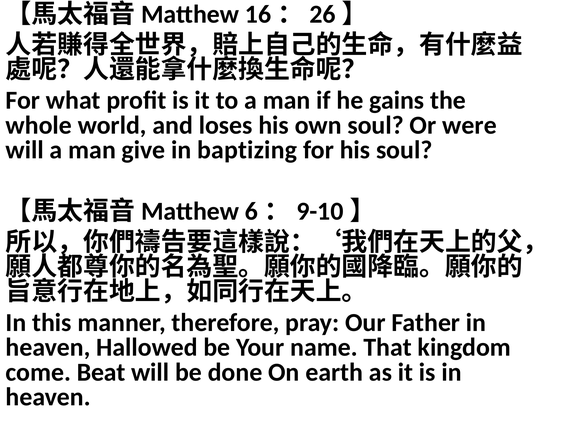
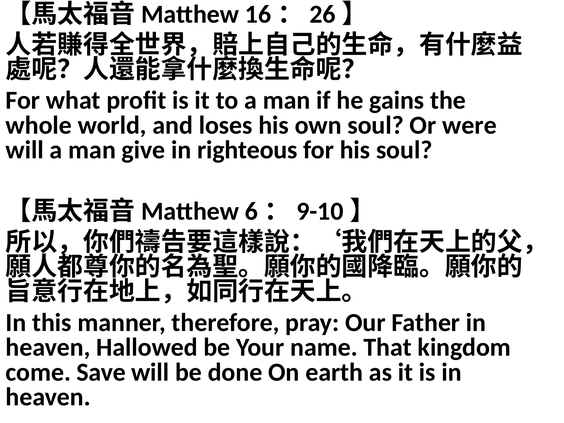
baptizing: baptizing -> righteous (247, 150)
Beat: Beat -> Save (101, 372)
